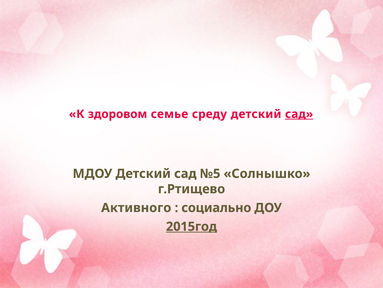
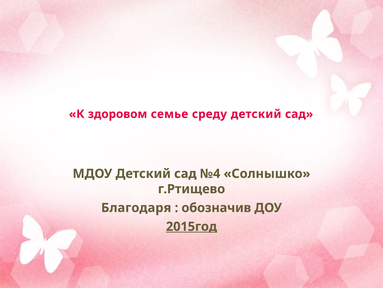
сад underline: present -> none (299, 114)
№5: №5 -> №4 (210, 173)
Активного: Активного -> Благодаря (136, 207)
социально: социально -> обозначив (216, 207)
